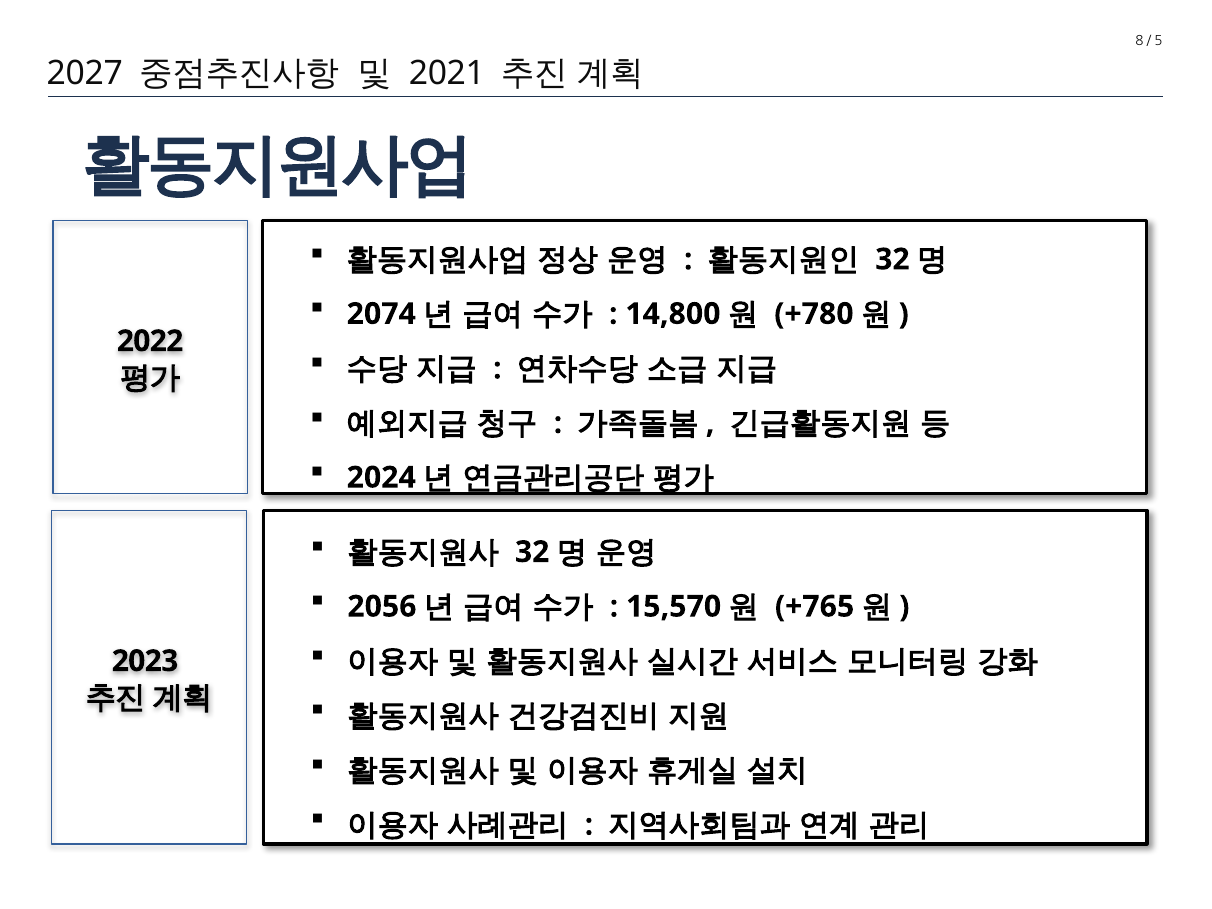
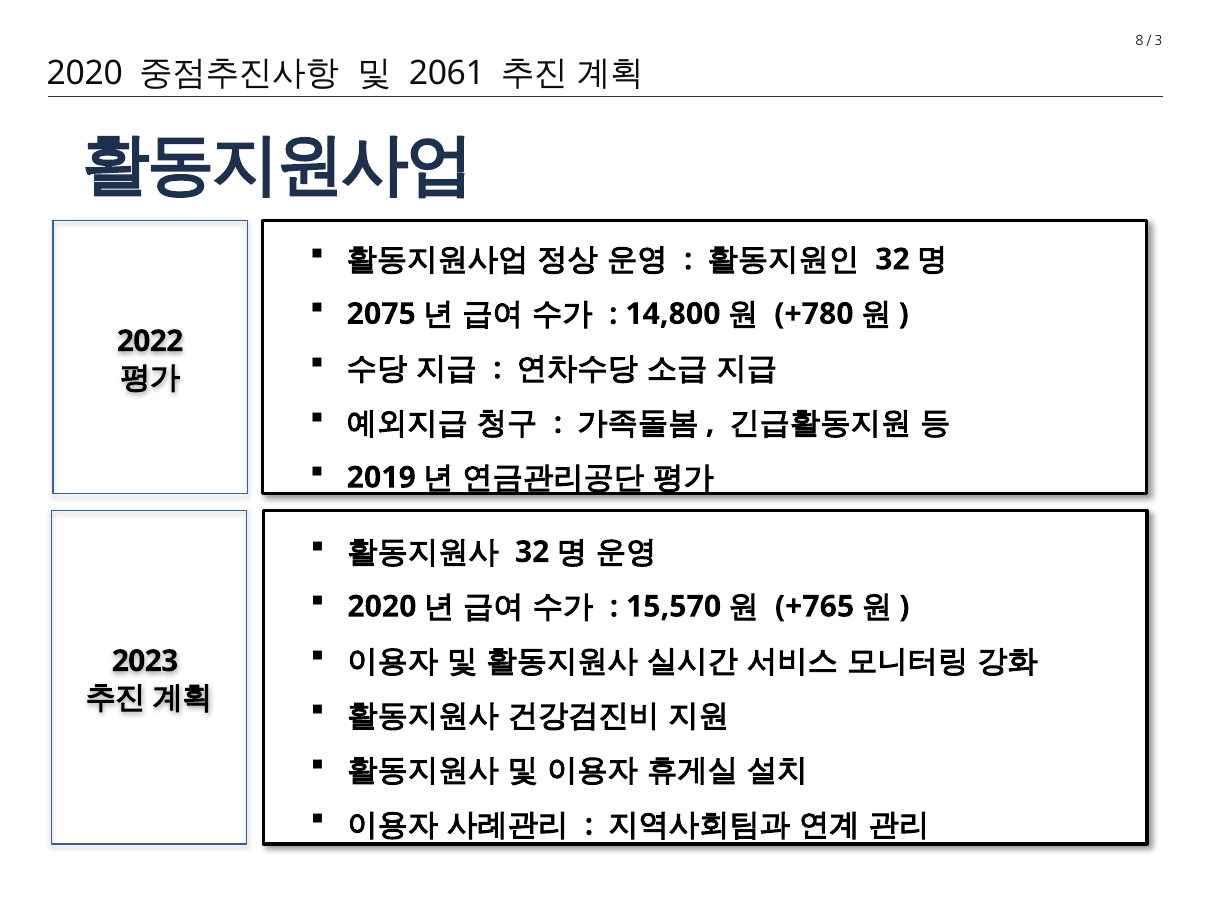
5: 5 -> 3 (1158, 41)
2027: 2027 -> 2020 (85, 74)
2021: 2021 -> 2061 (447, 74)
2074: 2074 -> 2075 (381, 314)
2024: 2024 -> 2019 (381, 478)
2056: 2056 -> 2020 (382, 607)
